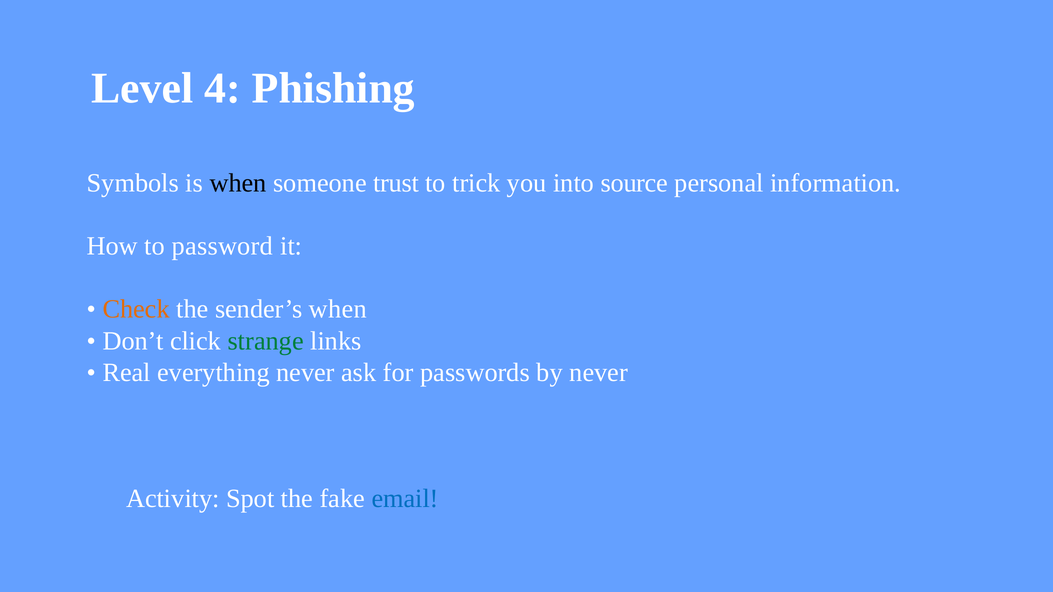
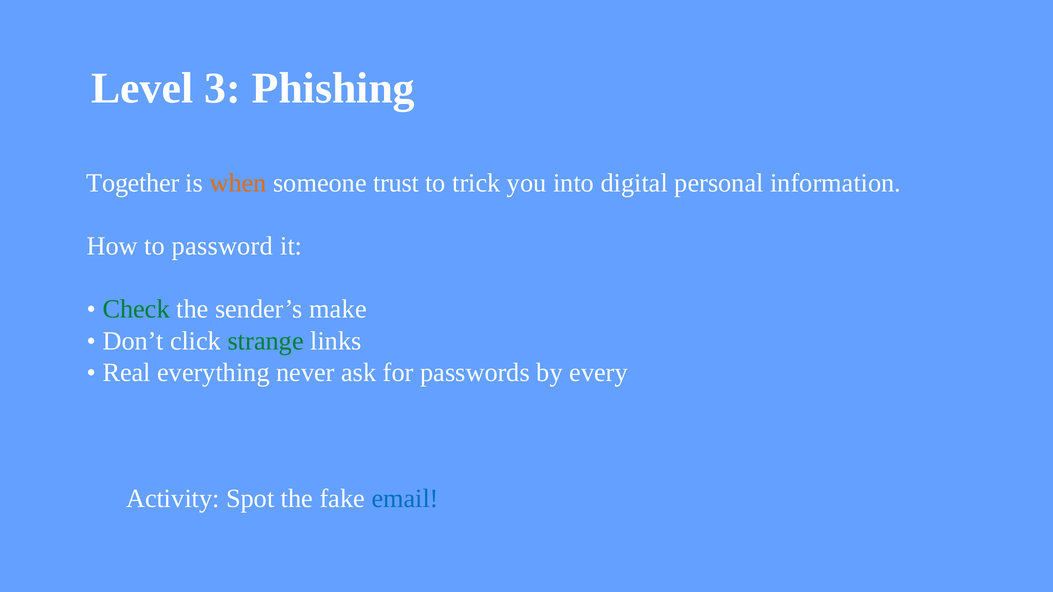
4: 4 -> 3 (223, 89)
Symbols: Symbols -> Together (133, 183)
when colour: black -> orange (238, 183)
source: source -> digital (634, 183)
Check colour: orange -> green (136, 310)
sender’s when: when -> make (338, 310)
by never: never -> every (599, 373)
